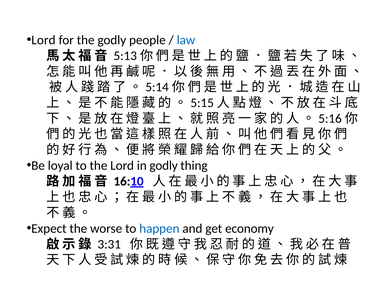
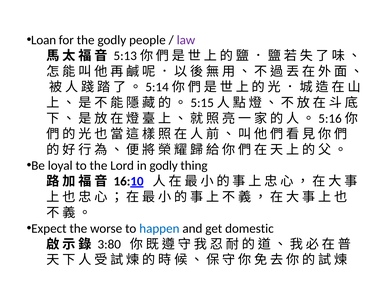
Lord: Lord -> Loan (44, 40)
law colour: blue -> purple (186, 40)
economy: economy -> domestic (249, 229)
3:31: 3:31 -> 3:80 (109, 244)
